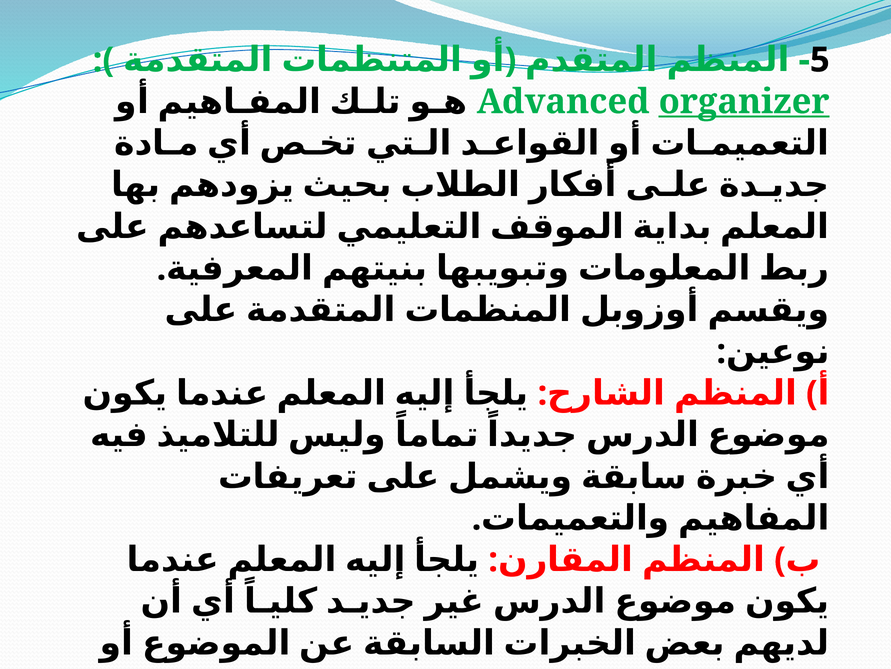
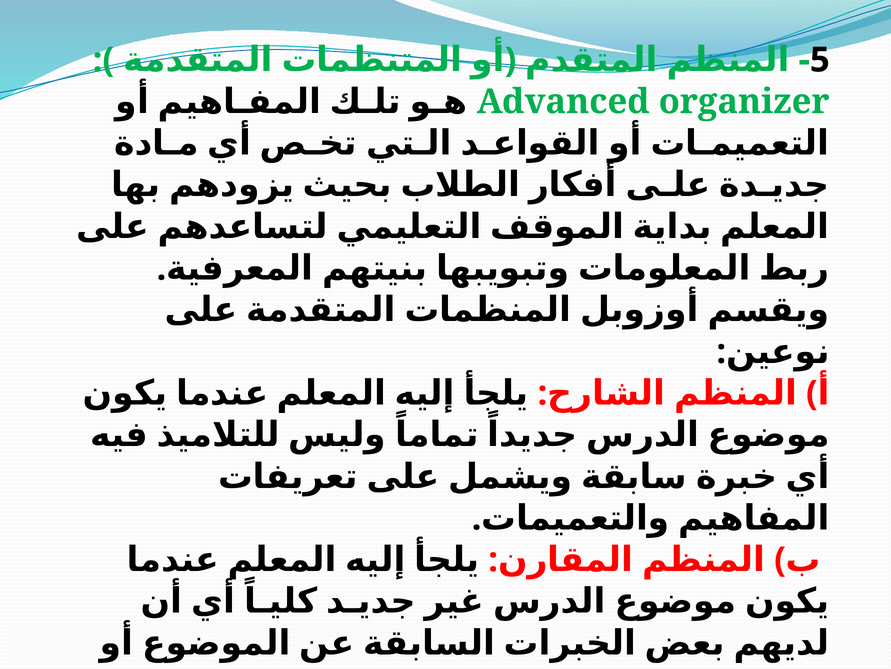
organizer underline: present -> none (744, 102)
